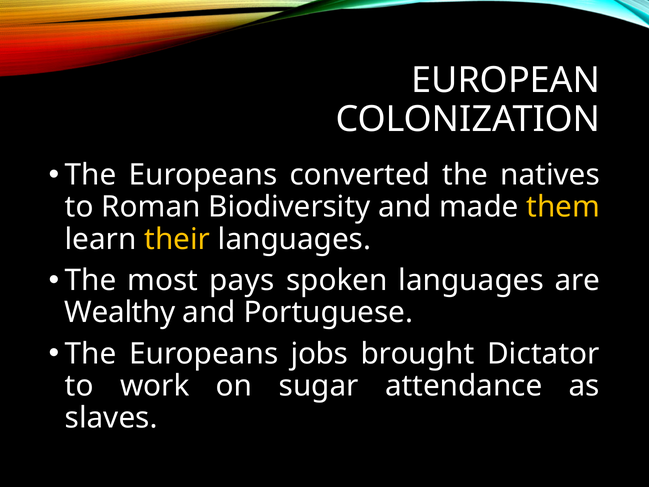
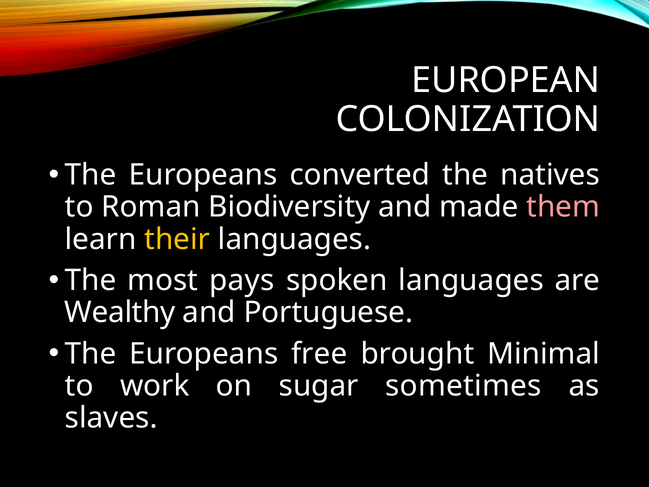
them colour: yellow -> pink (563, 207)
jobs: jobs -> free (319, 354)
Dictator: Dictator -> Minimal (543, 354)
attendance: attendance -> sometimes (464, 386)
